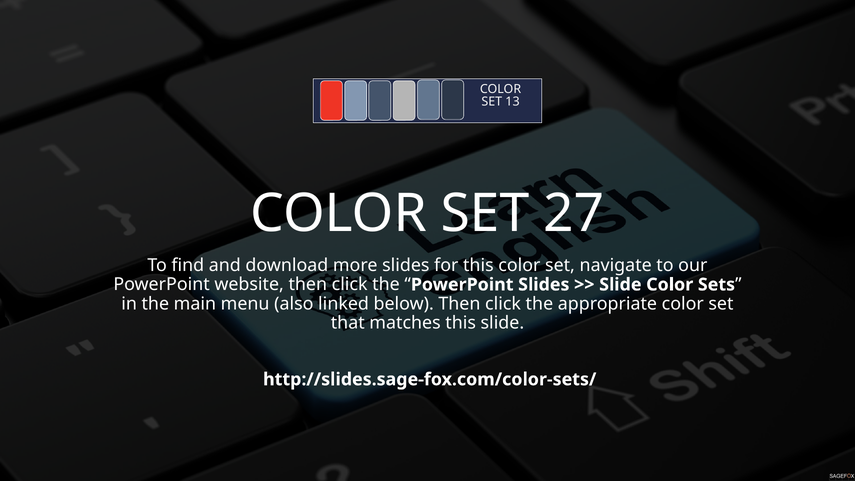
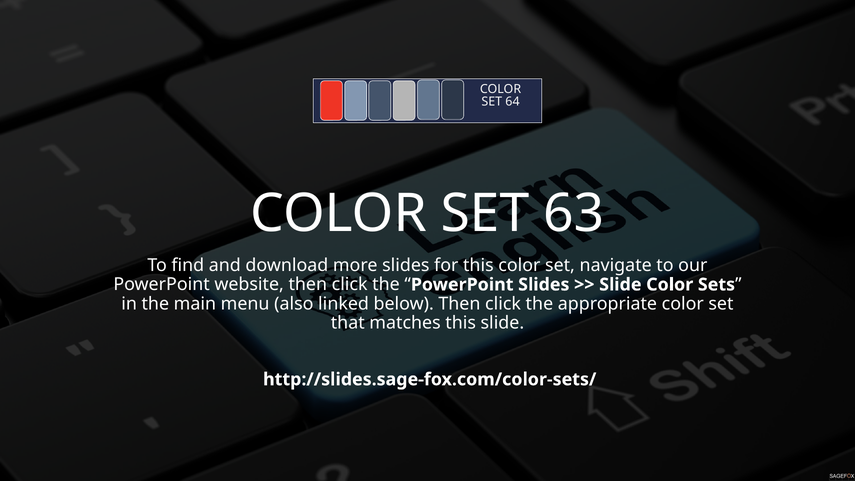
13: 13 -> 64 (512, 101)
27: 27 -> 63 (574, 214)
